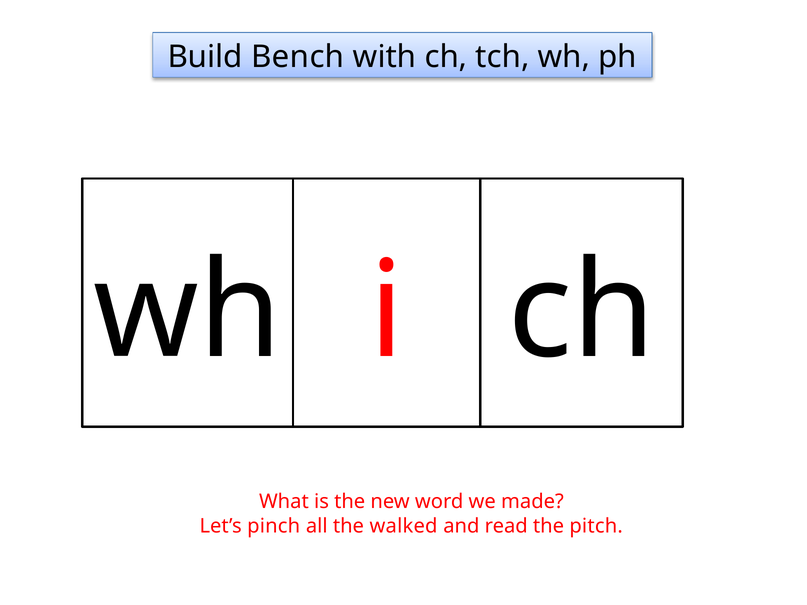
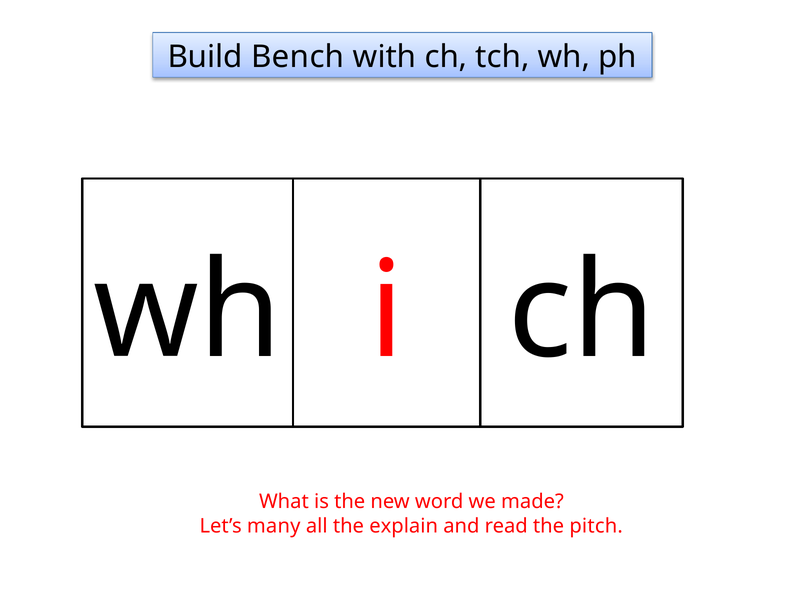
pinch: pinch -> many (274, 526)
walked: walked -> explain (404, 526)
